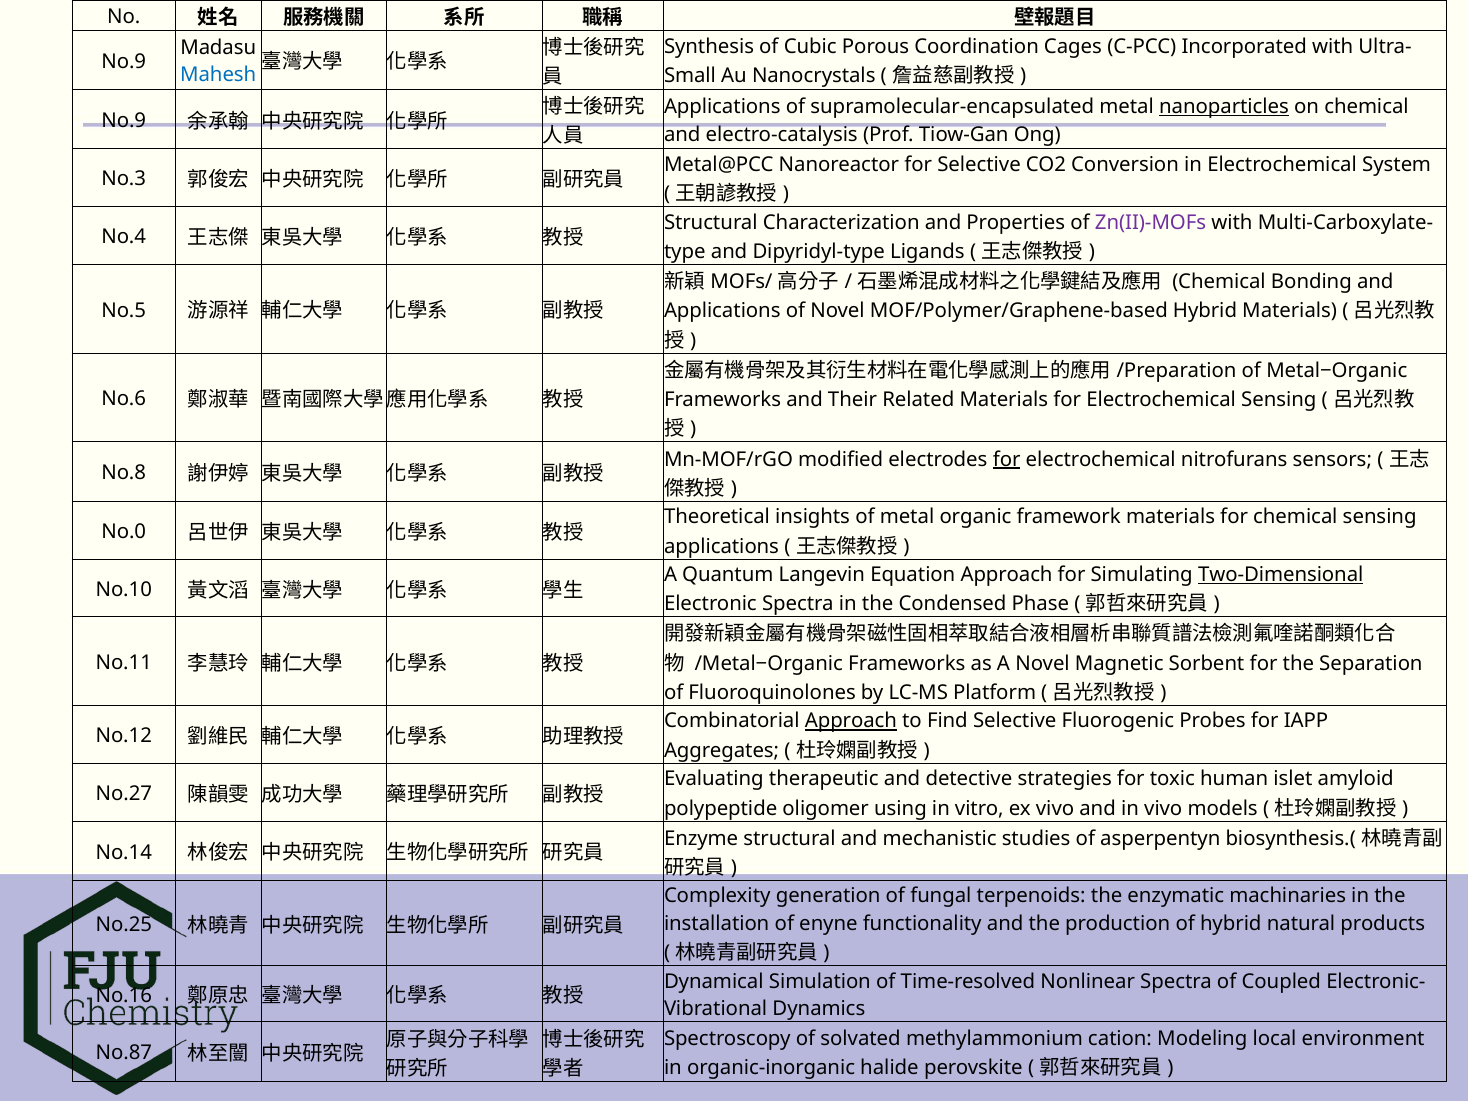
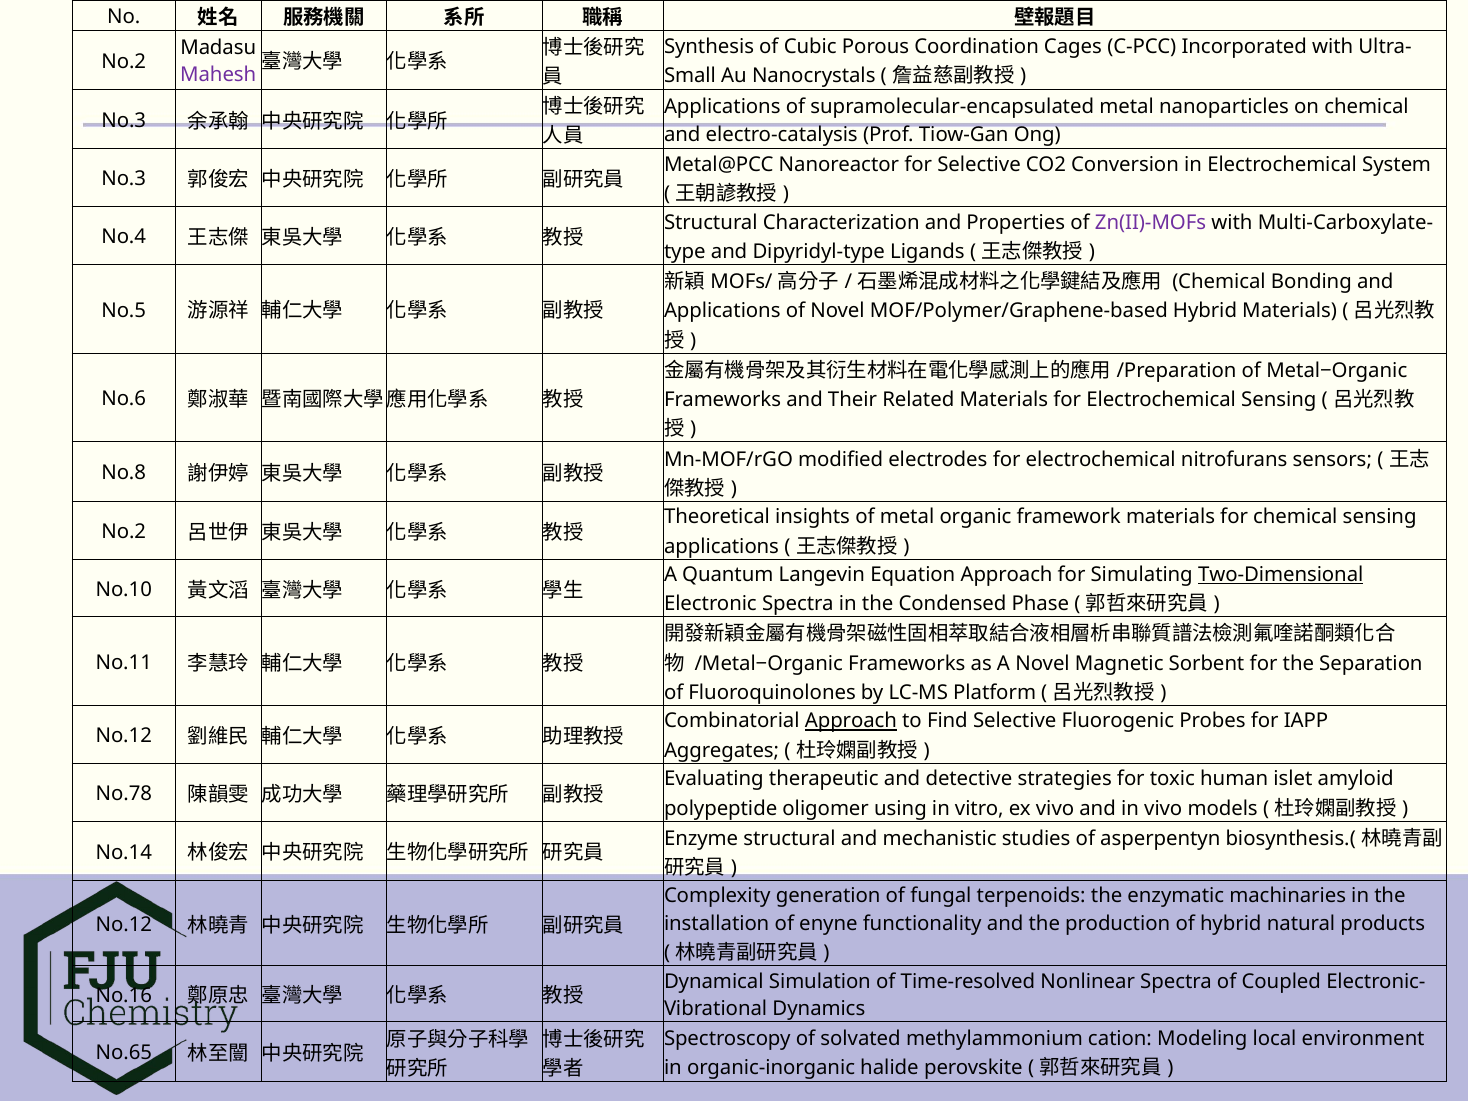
No.9: No.9 -> No.2 (124, 61)
Mahesh colour: blue -> purple (218, 75)
nanoparticles underline: present -> none (1224, 107)
No.9: No.9 -> No.3 (124, 121)
for underline: present -> none (1007, 459)
No.0: No.0 -> No.2 (124, 532)
No.27: No.27 -> No.78 (124, 794)
No.25: No.25 -> No.12 (124, 925)
No.87: No.87 -> No.65 (124, 1053)
